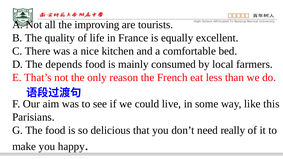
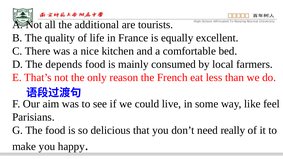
improving: improving -> additional (97, 25)
this: this -> feel (272, 104)
